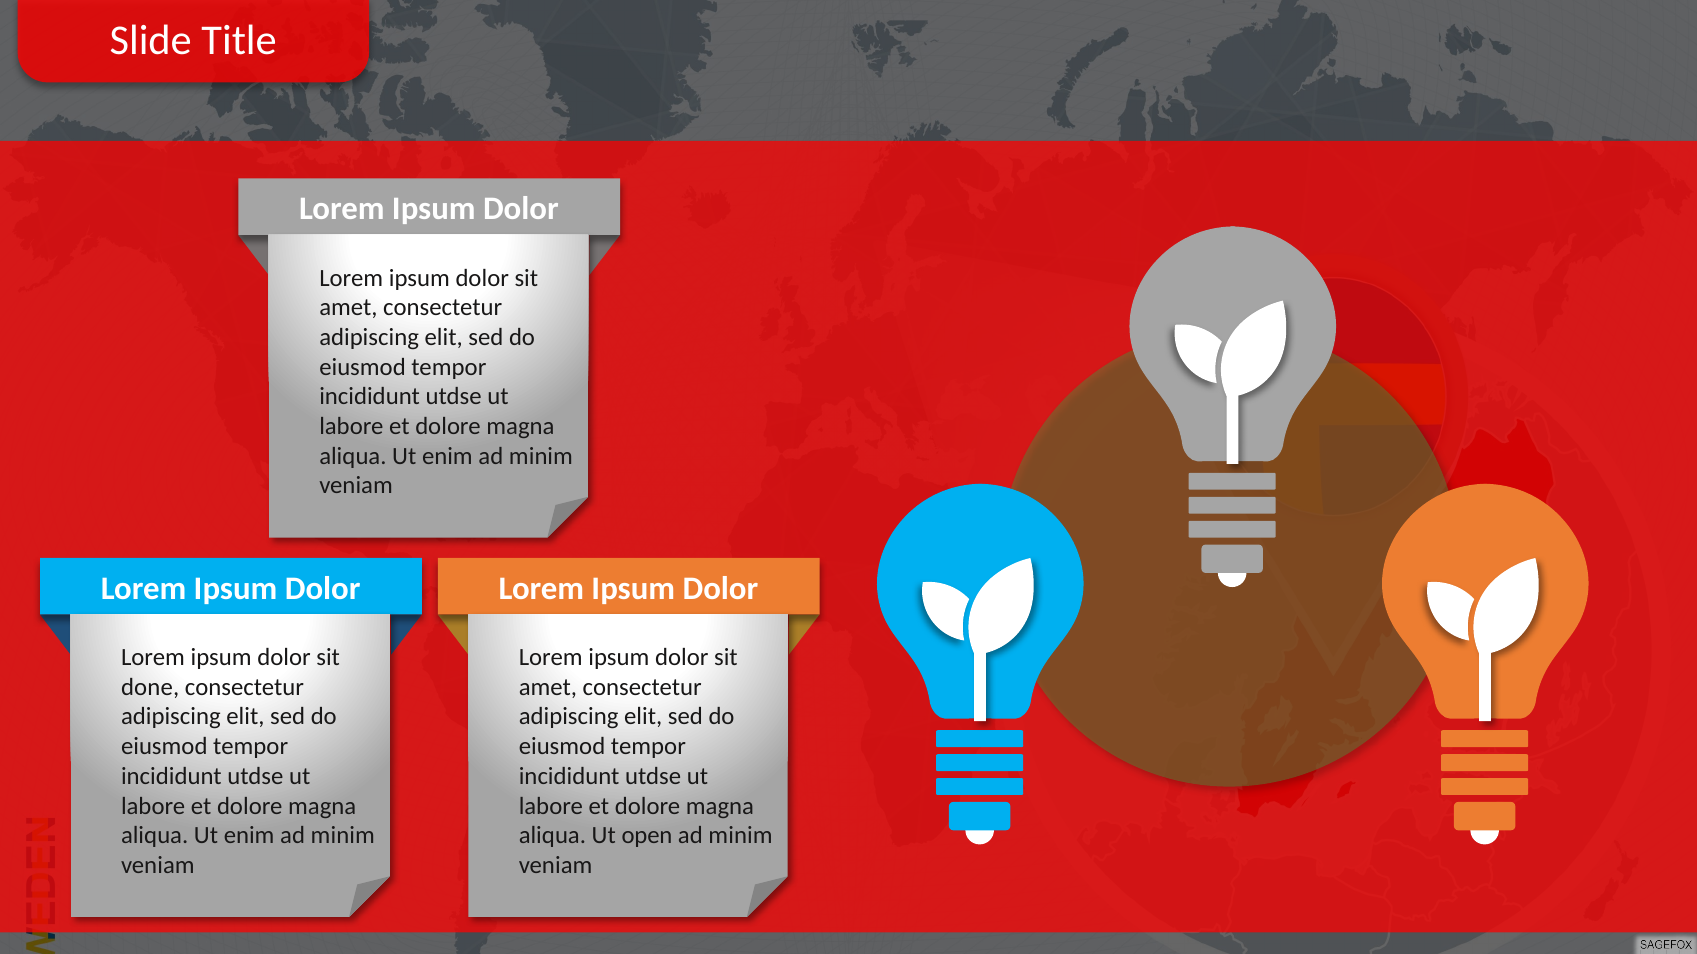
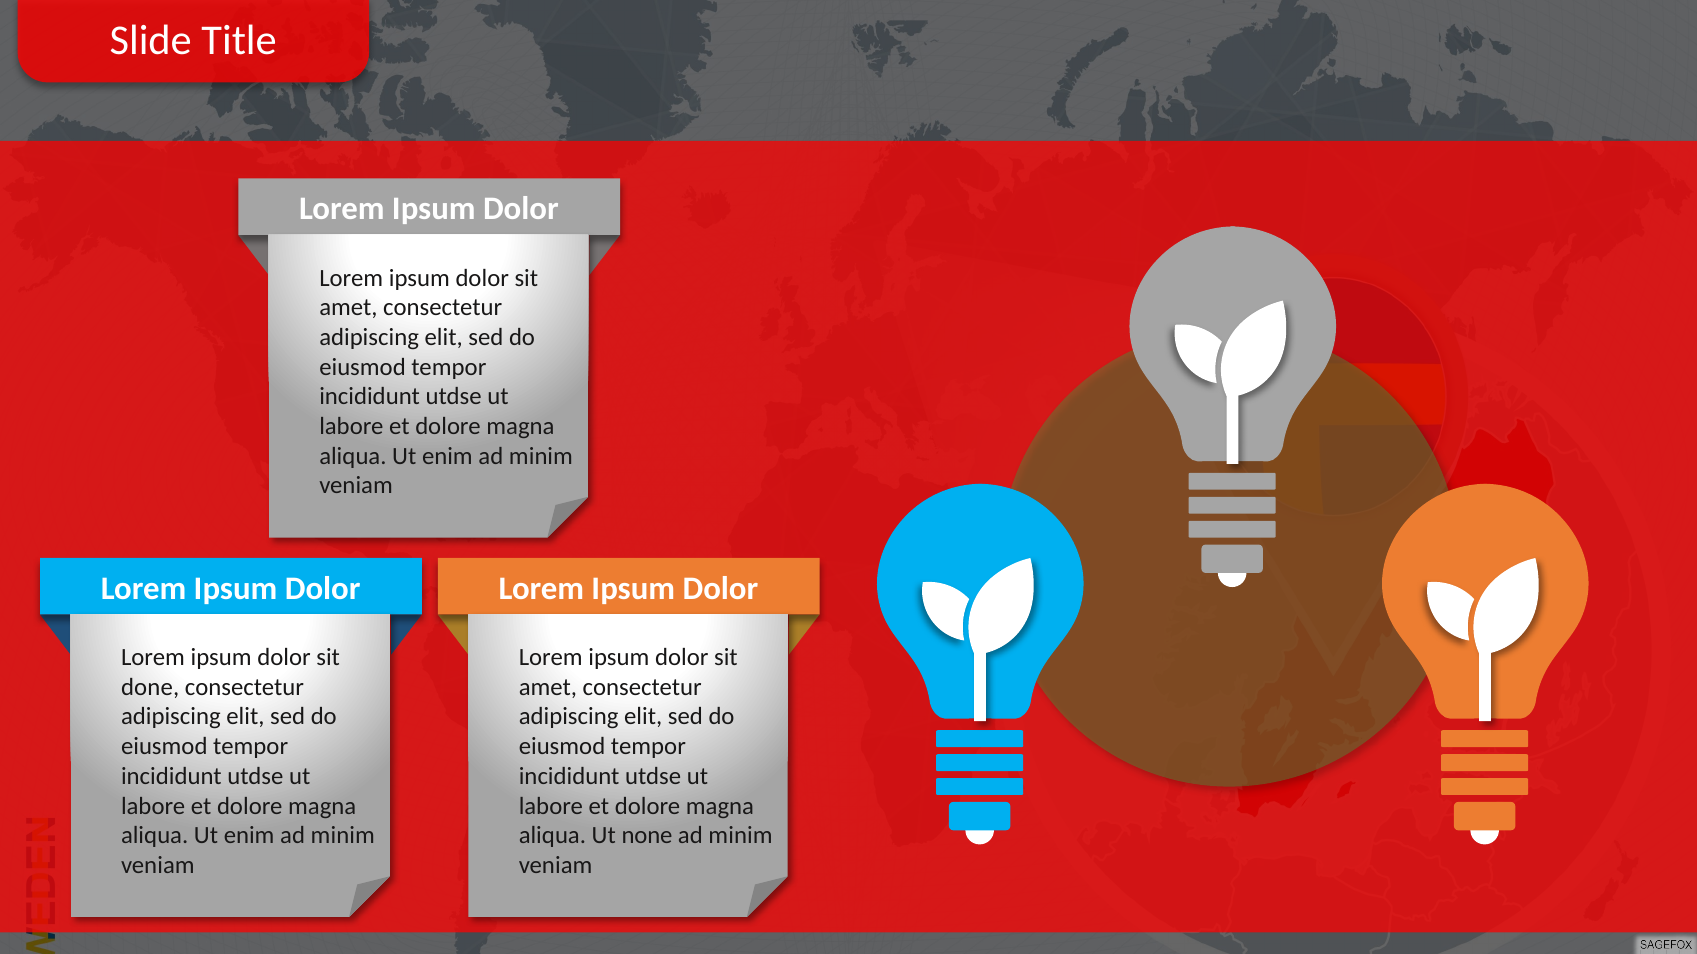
open: open -> none (647, 836)
